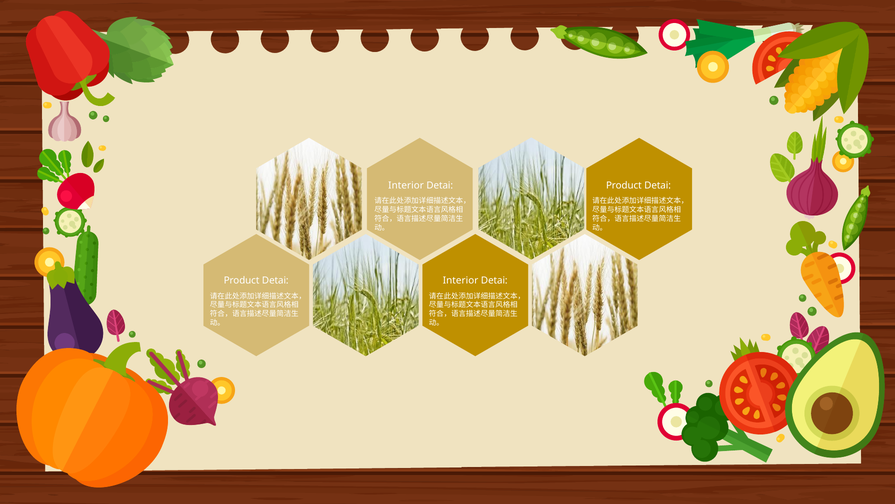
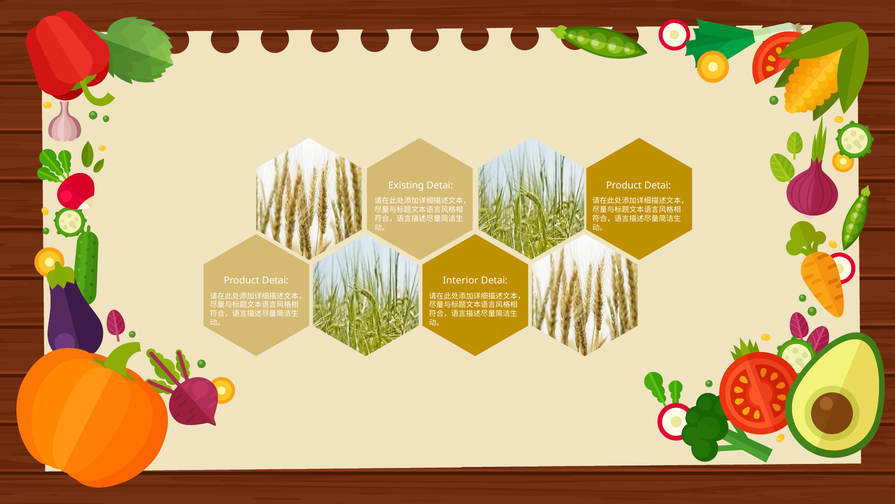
Interior: Interior -> Existing (406, 185)
